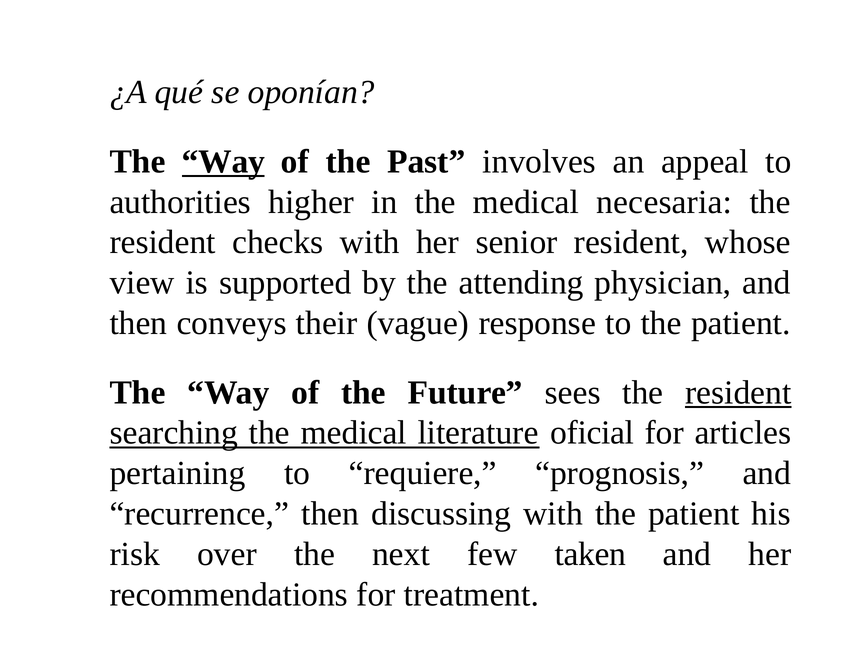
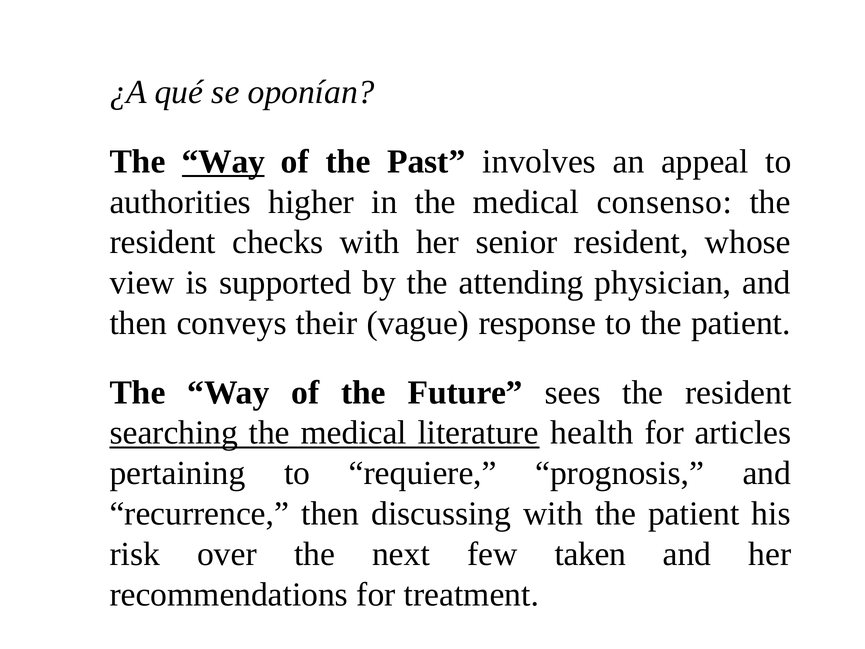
necesaria: necesaria -> consenso (664, 202)
resident underline: present -> none (738, 392)
oficial: oficial -> health (592, 433)
